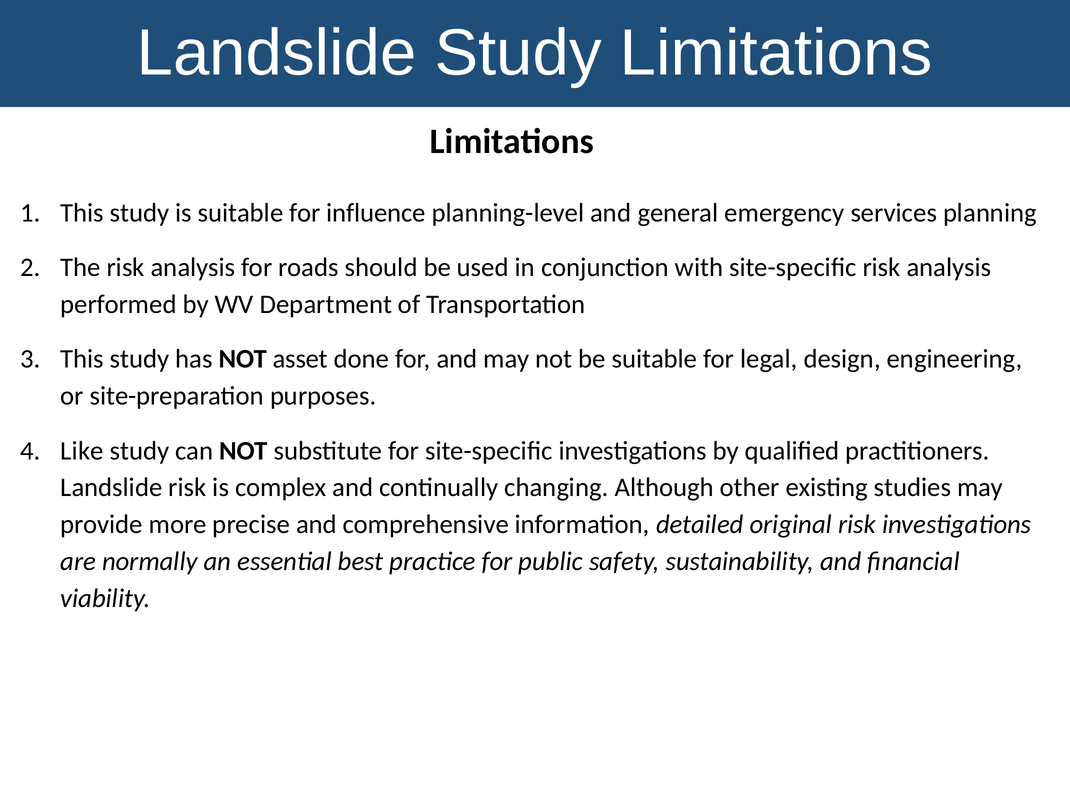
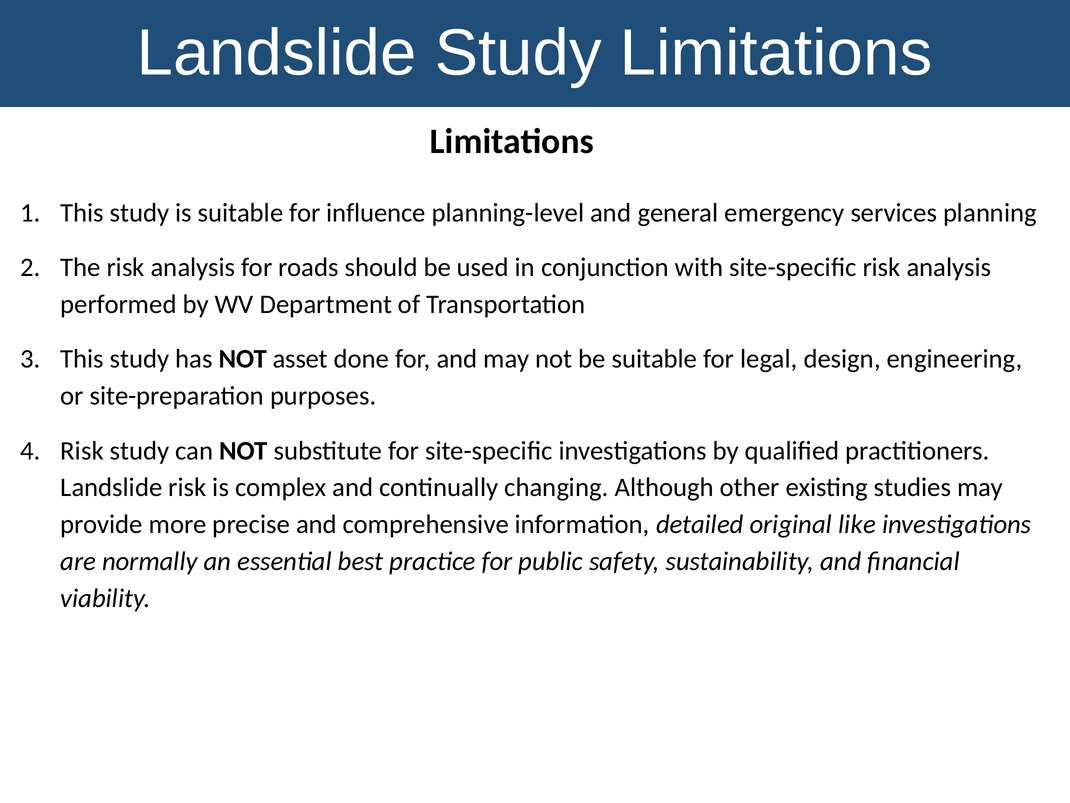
Like: Like -> Risk (82, 450)
original risk: risk -> like (857, 524)
